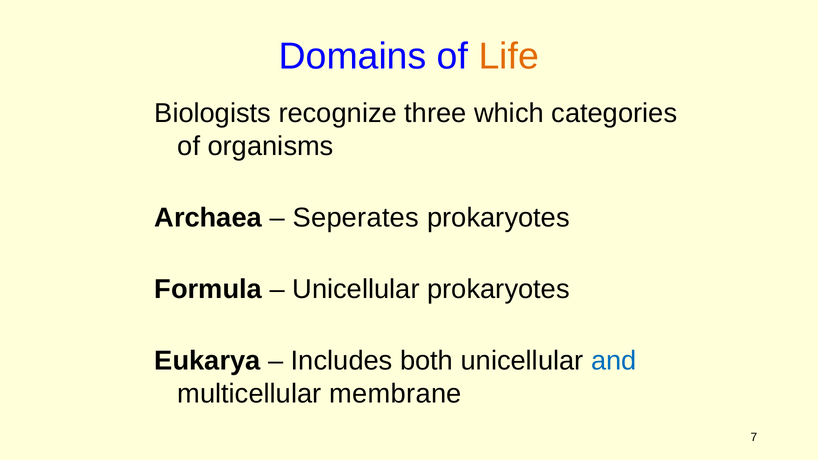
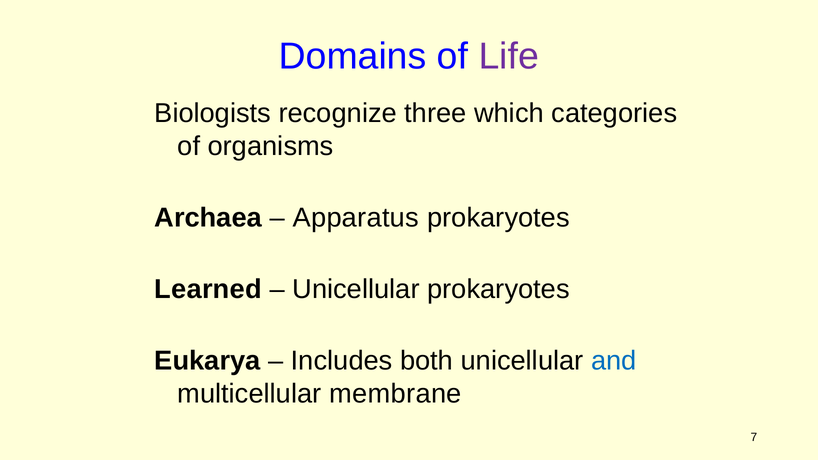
Life colour: orange -> purple (509, 56)
Seperates: Seperates -> Apparatus (356, 218)
Formula: Formula -> Learned (208, 289)
